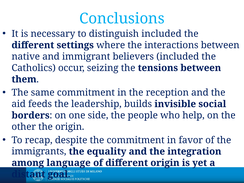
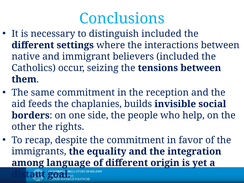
leadership: leadership -> chaplanies (96, 104)
the origin: origin -> rights (70, 127)
